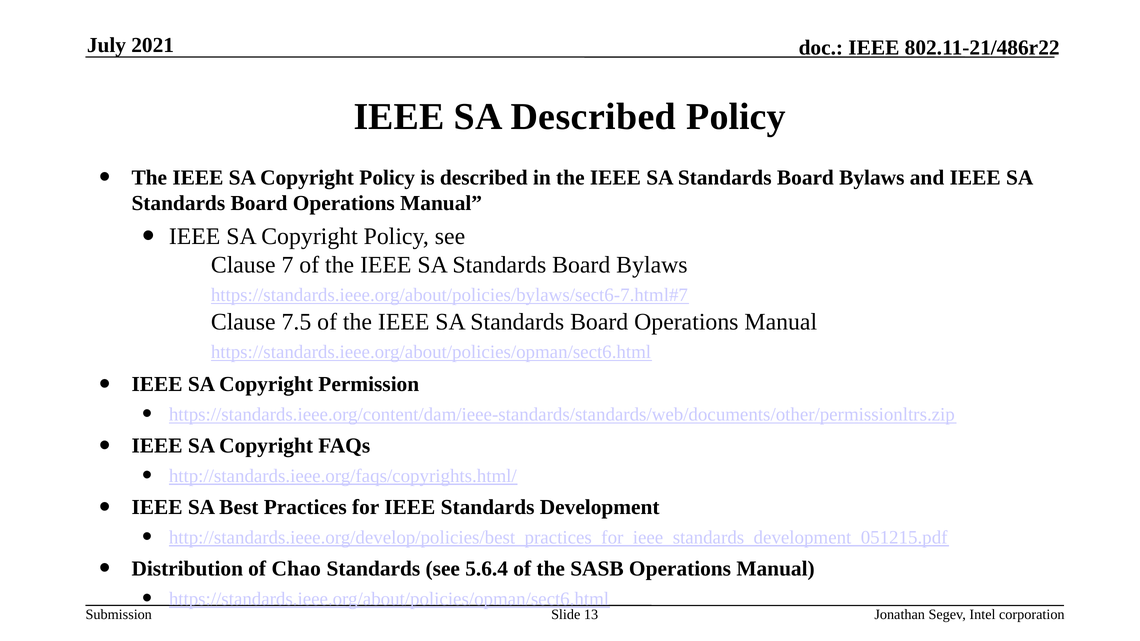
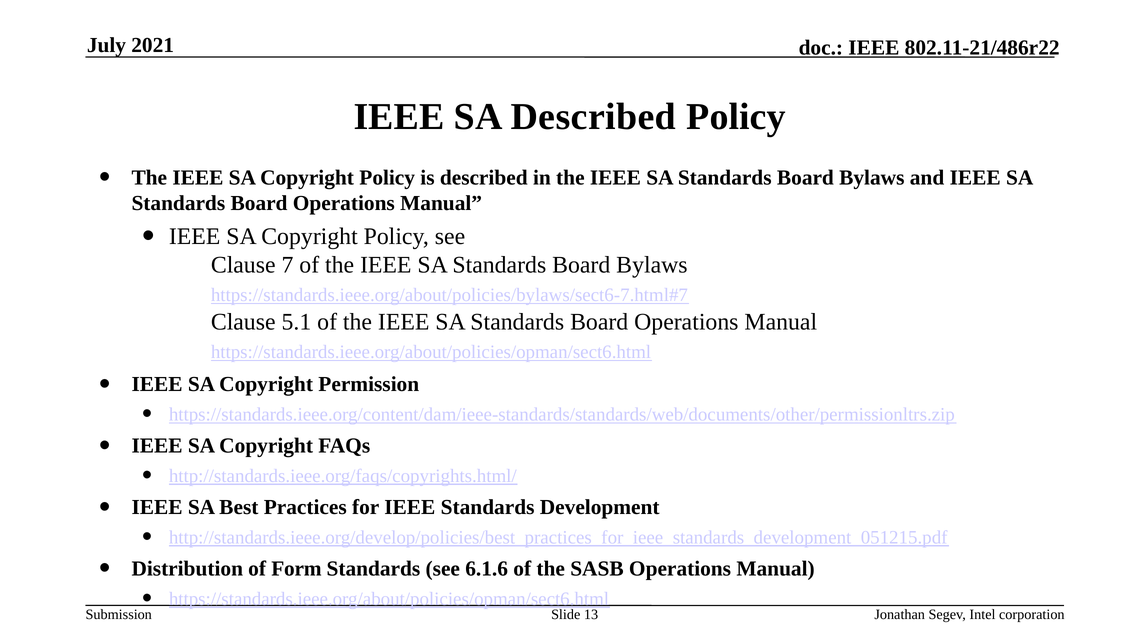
7.5: 7.5 -> 5.1 (296, 322)
Chao: Chao -> Form (296, 569)
5.6.4: 5.6.4 -> 6.1.6 (487, 569)
